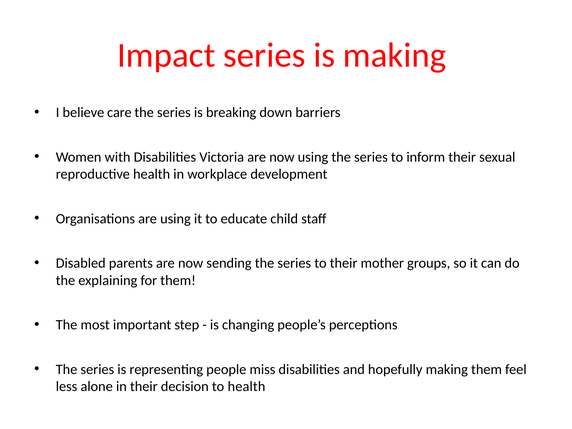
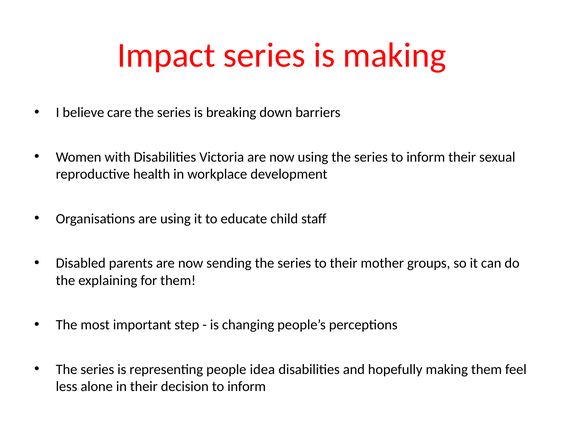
miss: miss -> idea (262, 369)
decision to health: health -> inform (247, 387)
